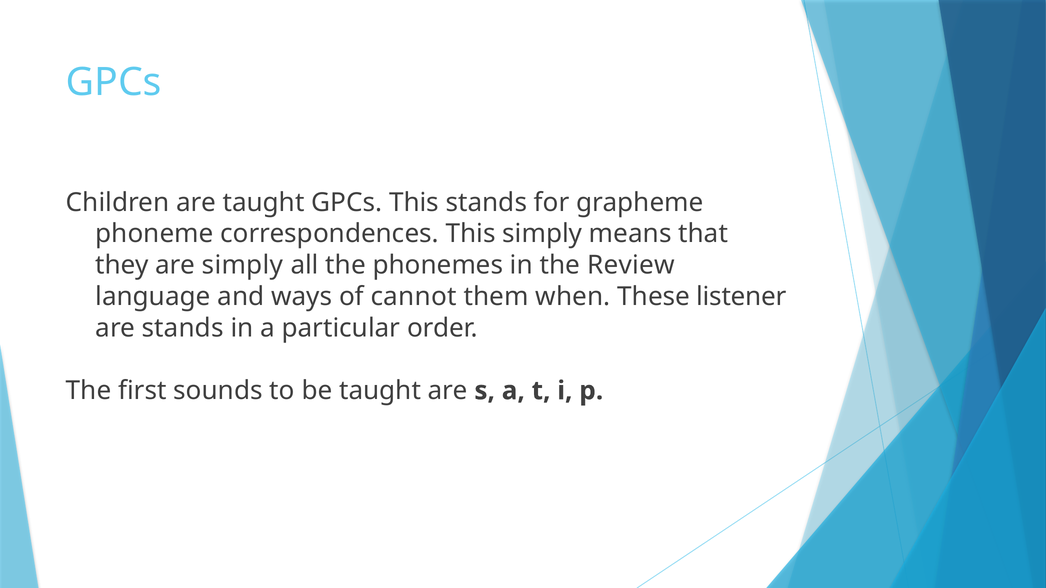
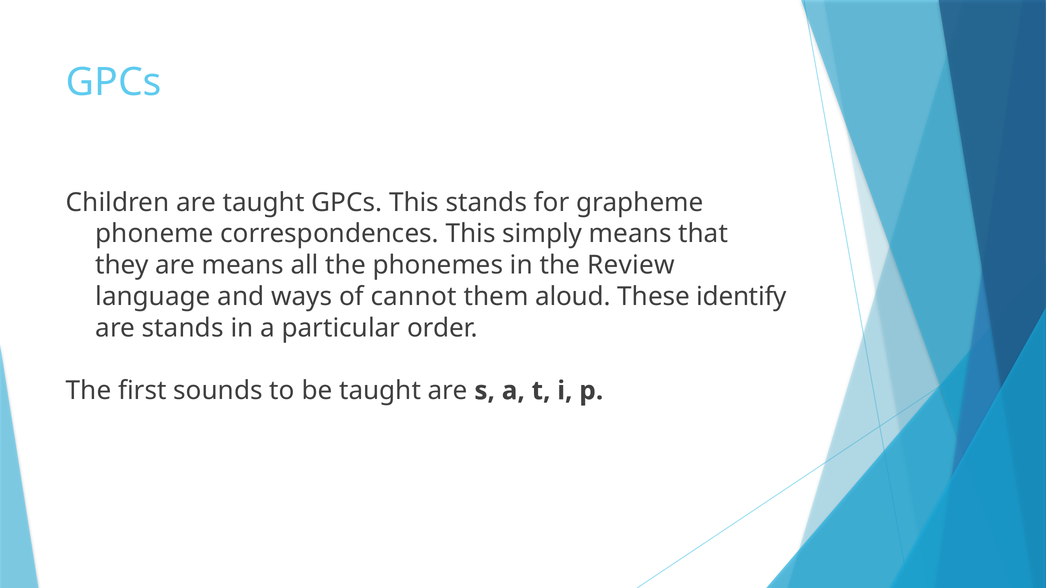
are simply: simply -> means (243, 265)
when: when -> aloud (573, 297)
listener: listener -> identify (742, 297)
